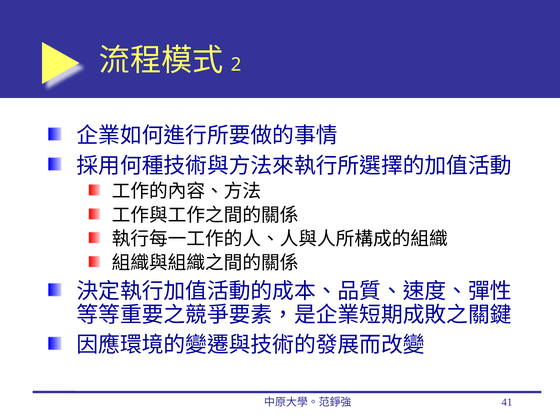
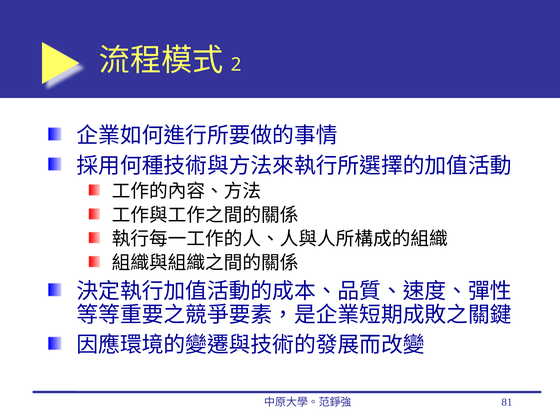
41: 41 -> 81 (507, 402)
